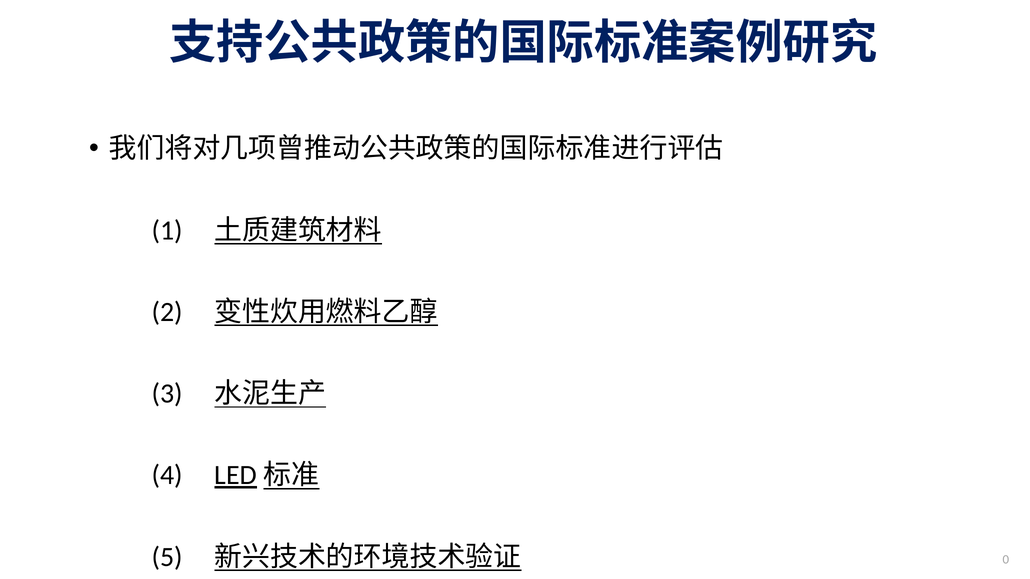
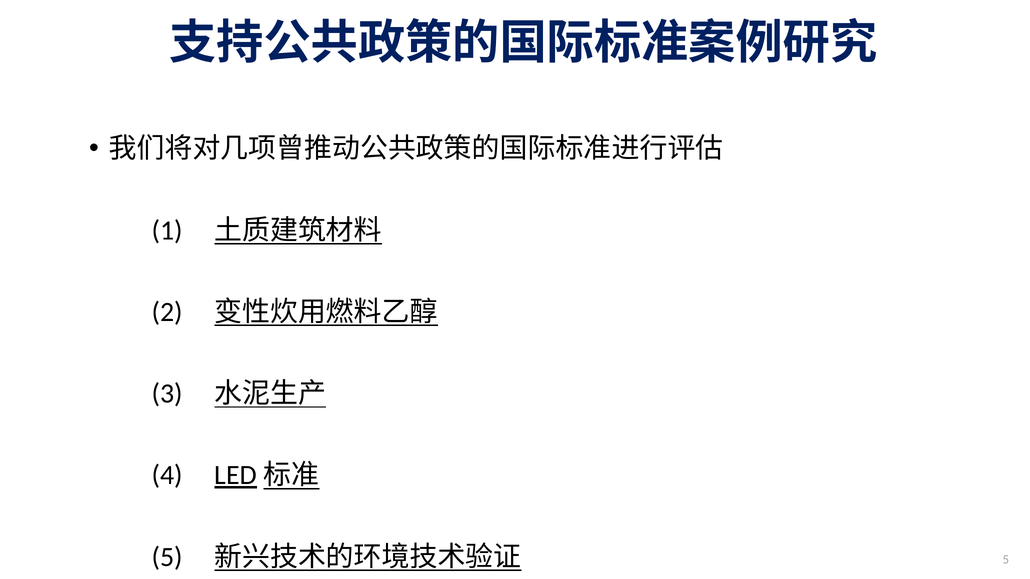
0: 0 -> 5 (1006, 560)
